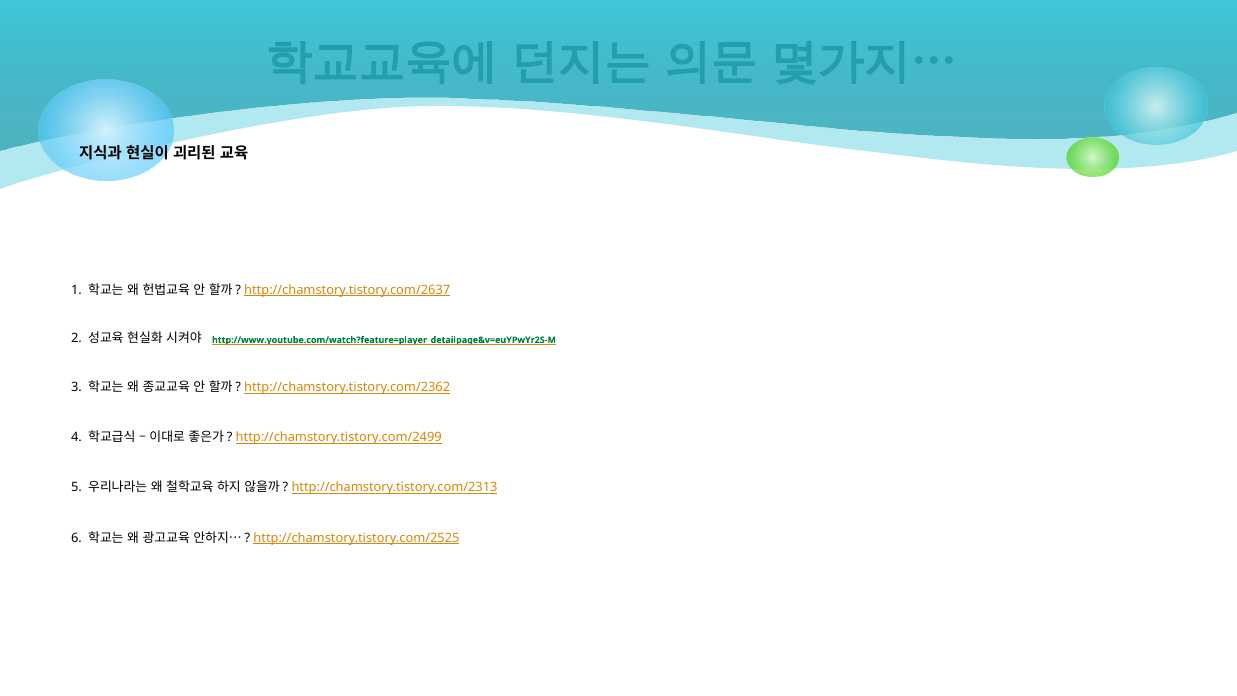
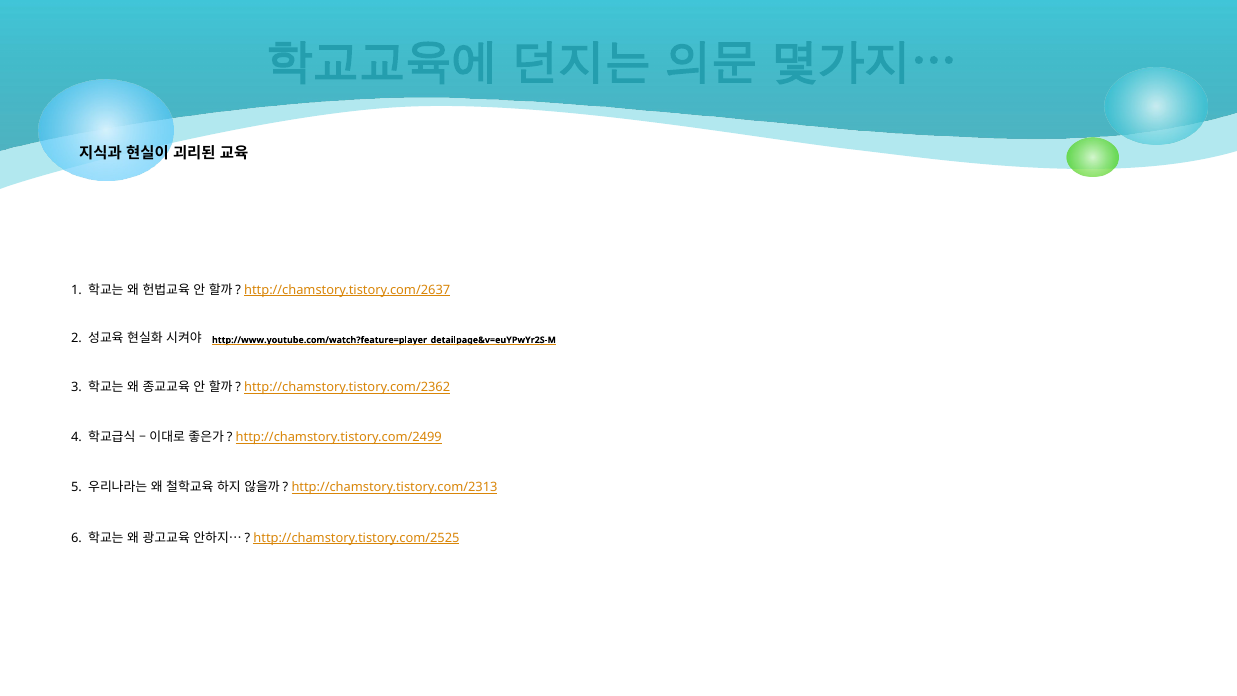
http://www.youtube.com/watch?feature=player_detailpage&v=euYPwYr2S-M colour: green -> black (384, 340)
